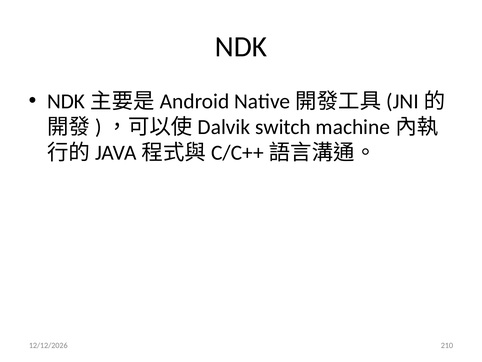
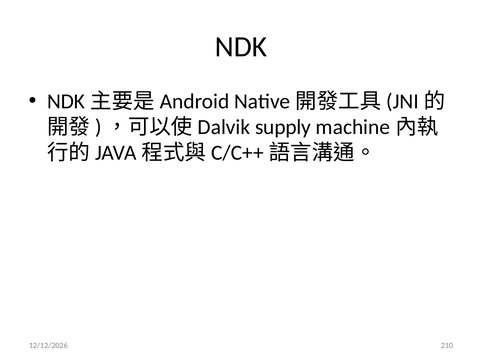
switch: switch -> supply (283, 127)
